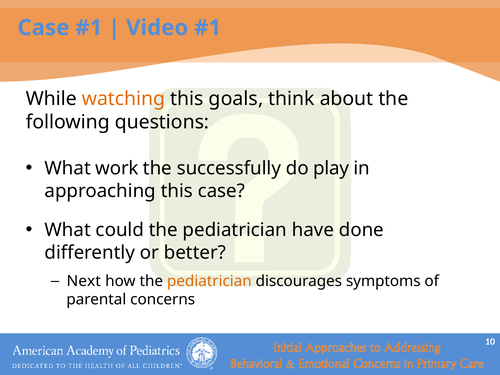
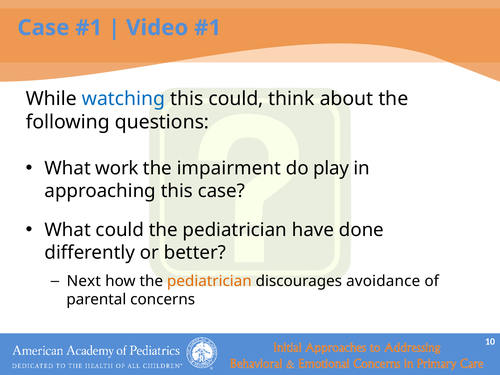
watching colour: orange -> blue (123, 99)
this goals: goals -> could (236, 99)
successfully: successfully -> impairment (229, 168)
symptoms: symptoms -> avoidance (383, 281)
